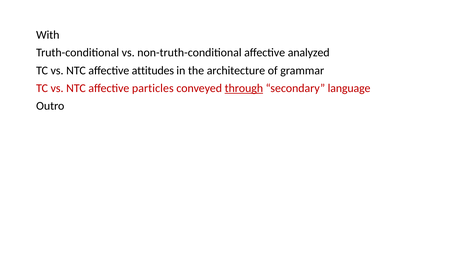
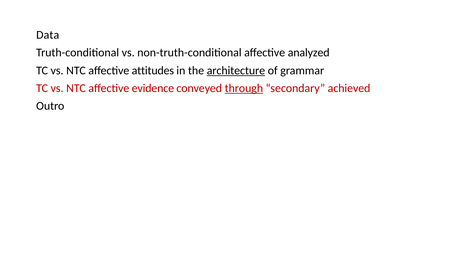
With: With -> Data (48, 35)
architecture underline: none -> present (236, 70)
particles: particles -> evidence (153, 88)
language: language -> achieved (349, 88)
